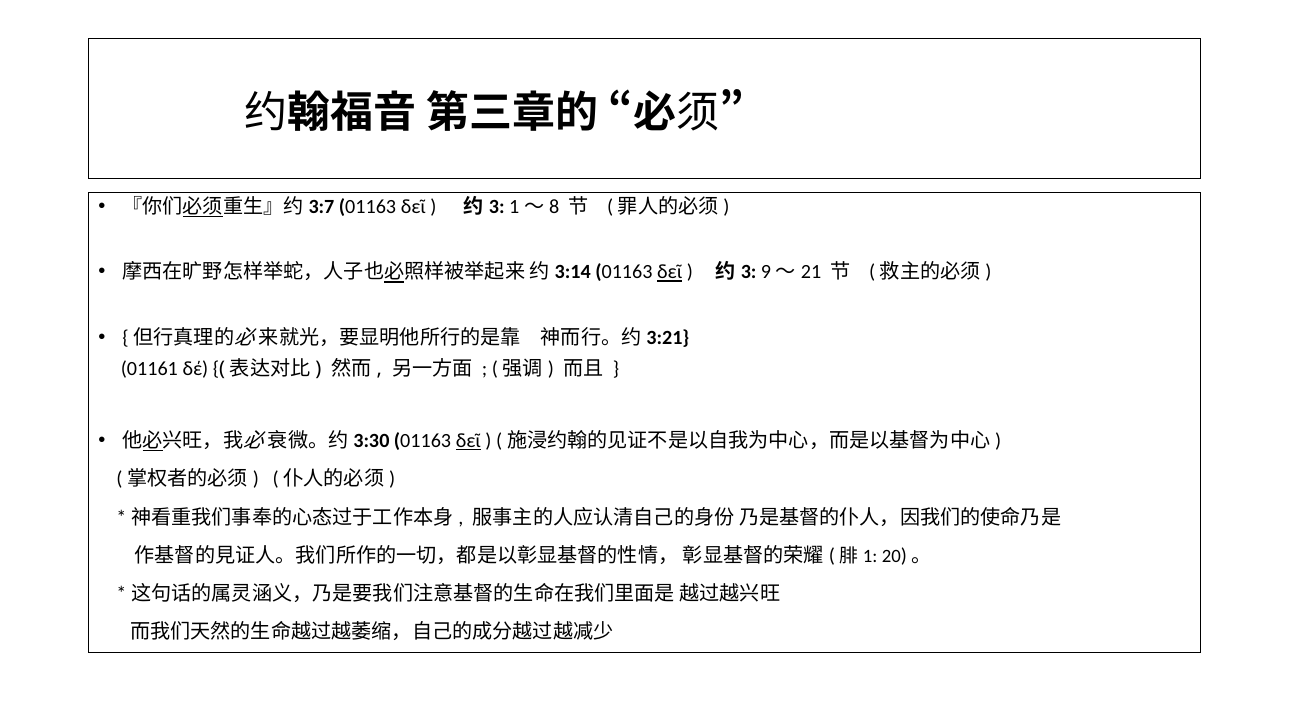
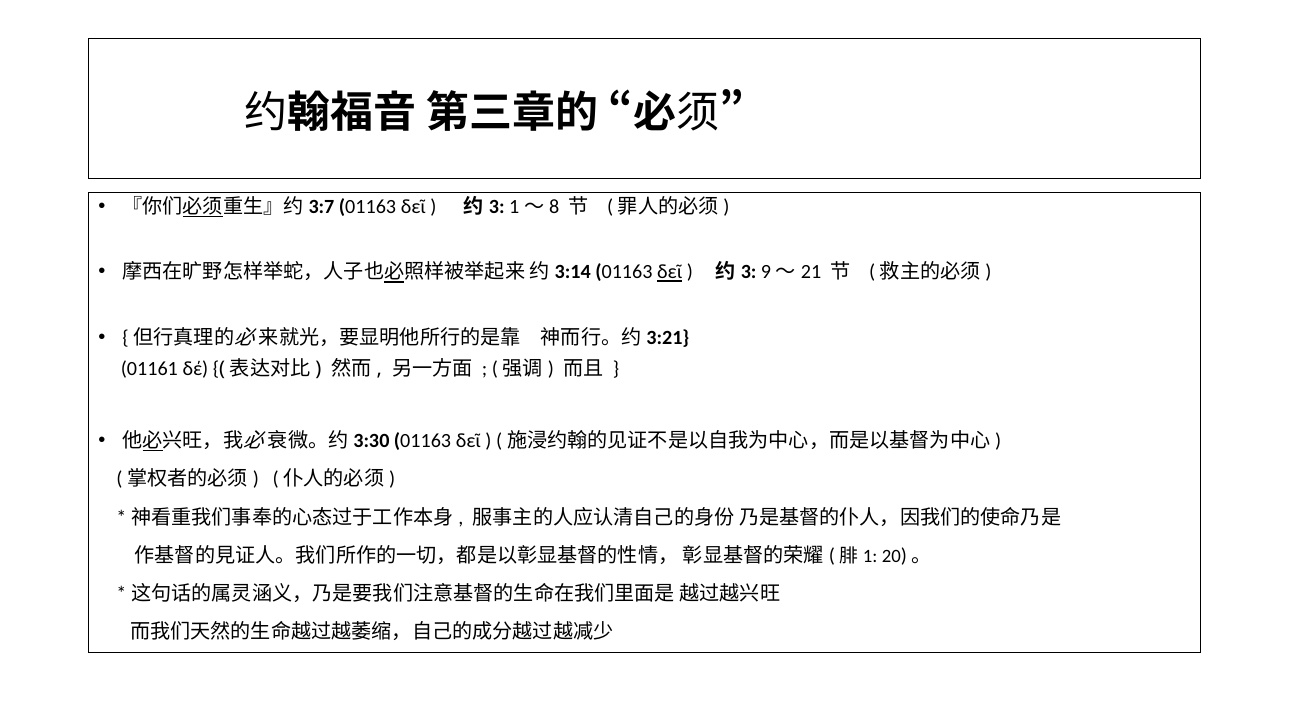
δεῖ underline: present -> none (468, 441)
